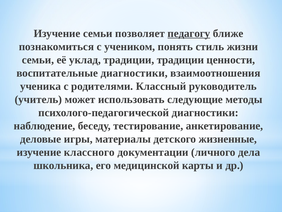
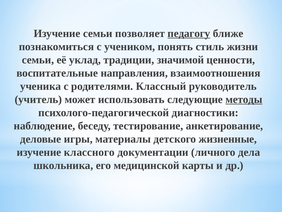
традиции традиции: традиции -> значимой (180, 60)
воспитательные диагностики: диагностики -> направления (134, 73)
методы underline: none -> present (244, 99)
